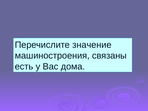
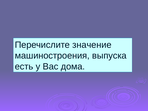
связаны: связаны -> выпуска (109, 56)
